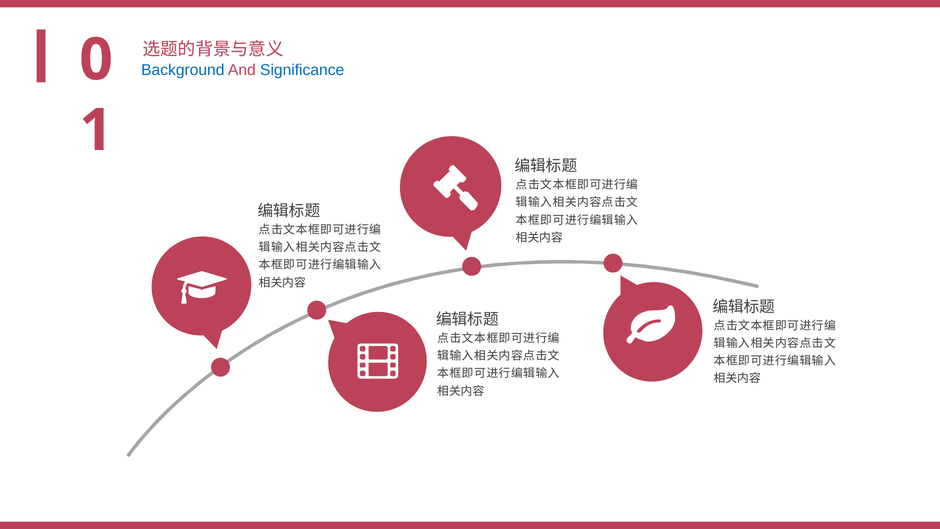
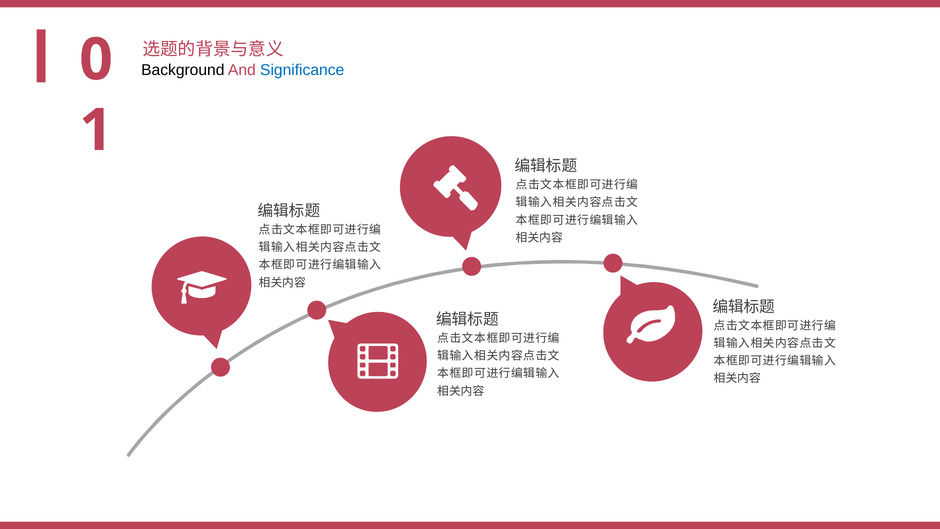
Background colour: blue -> black (183, 70)
